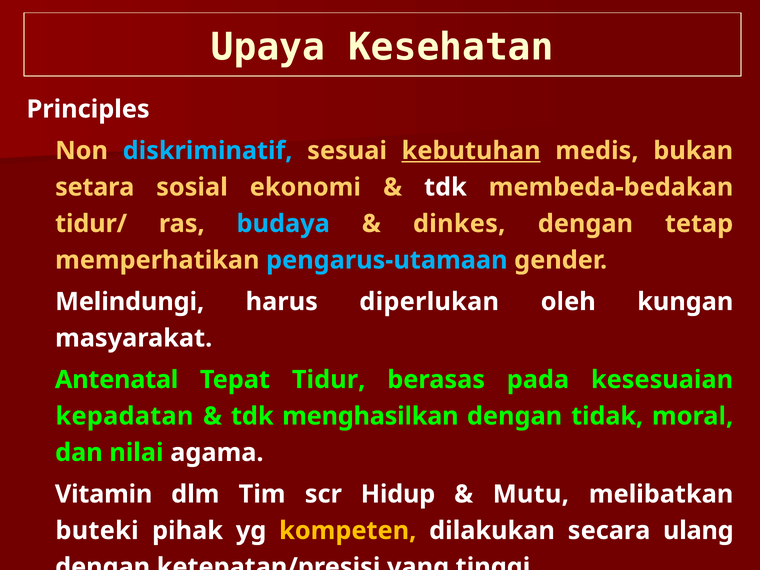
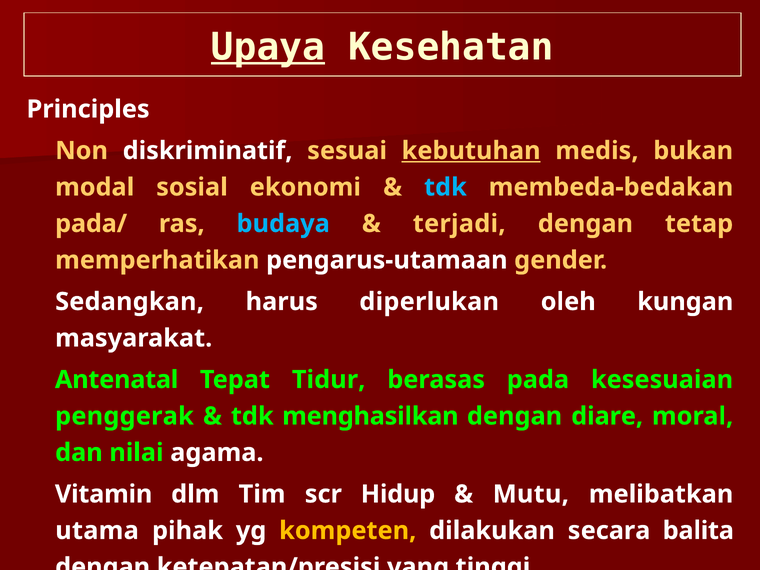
Upaya underline: none -> present (268, 47)
diskriminatif colour: light blue -> white (208, 151)
setara: setara -> modal (95, 187)
tdk colour: white -> light blue (445, 187)
tidur/: tidur/ -> pada/ (91, 224)
dinkes: dinkes -> terjadi (459, 224)
pengarus-utamaan colour: light blue -> white (387, 260)
Melindungi: Melindungi -> Sedangkan (130, 302)
kepadatan: kepadatan -> penggerak (124, 416)
tidak: tidak -> diare (607, 416)
buteki: buteki -> utama (97, 531)
ulang: ulang -> balita (698, 531)
